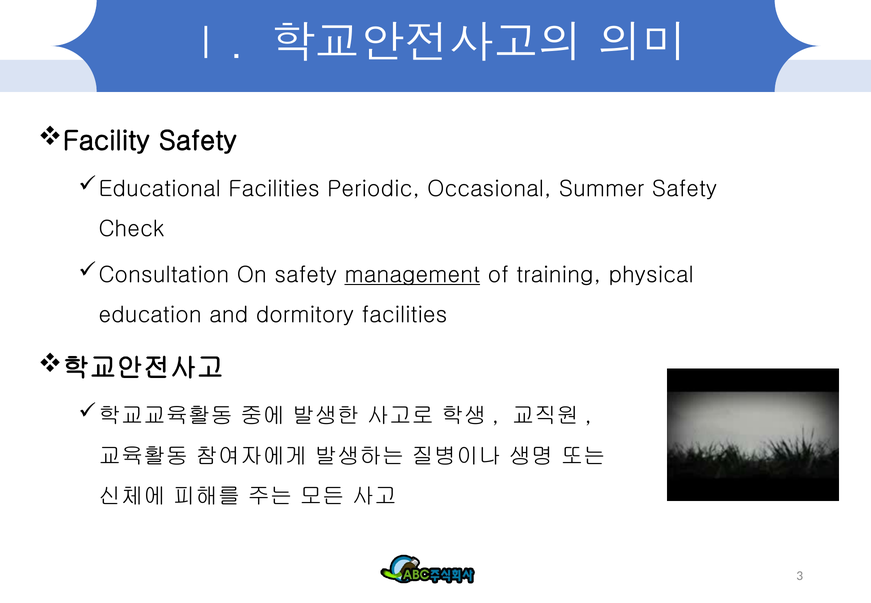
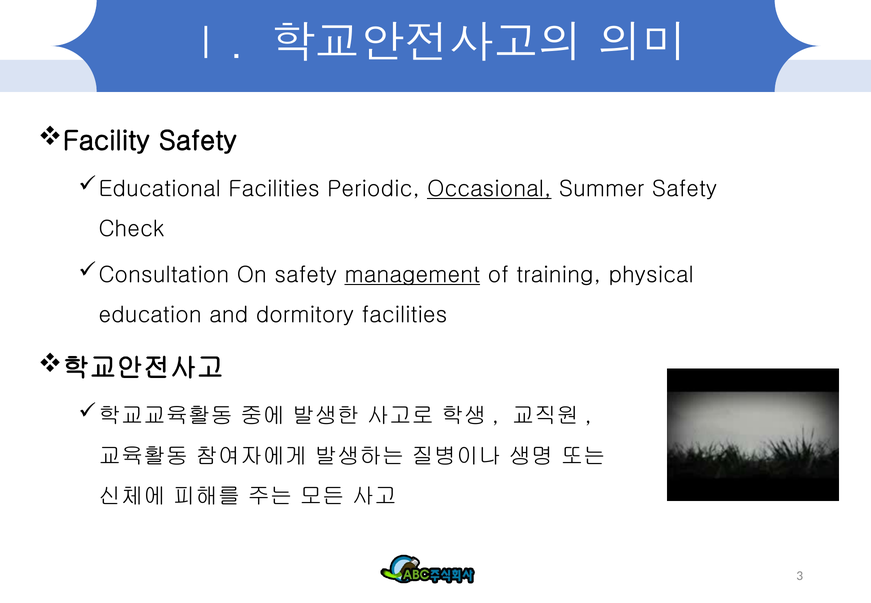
Occasional underline: none -> present (489, 189)
